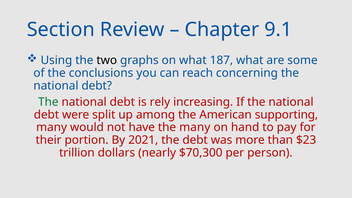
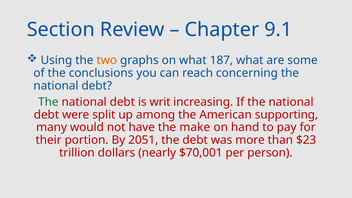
two colour: black -> orange (107, 60)
rely: rely -> writ (160, 102)
the many: many -> make (195, 127)
2021: 2021 -> 2051 (143, 140)
$70,300: $70,300 -> $70,001 (201, 153)
